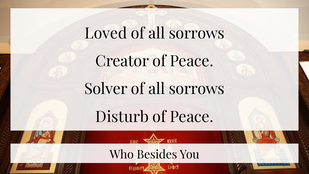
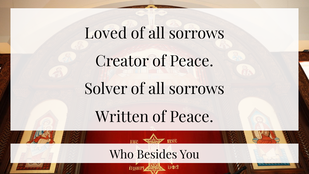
Disturb: Disturb -> Written (122, 117)
